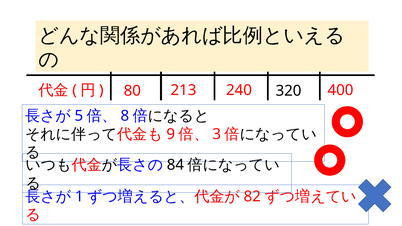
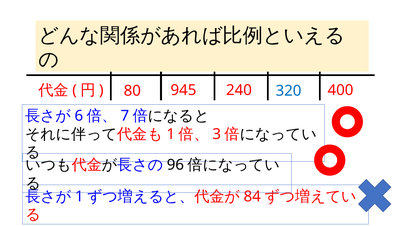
213: 213 -> 945 (183, 90)
320 colour: black -> blue (289, 91)
5: 5 -> 6 (79, 116)
8: 8 -> 7 (125, 116)
9: 9 -> 1 (171, 134)
84: 84 -> 96 (175, 165)
82: 82 -> 84 (252, 197)
